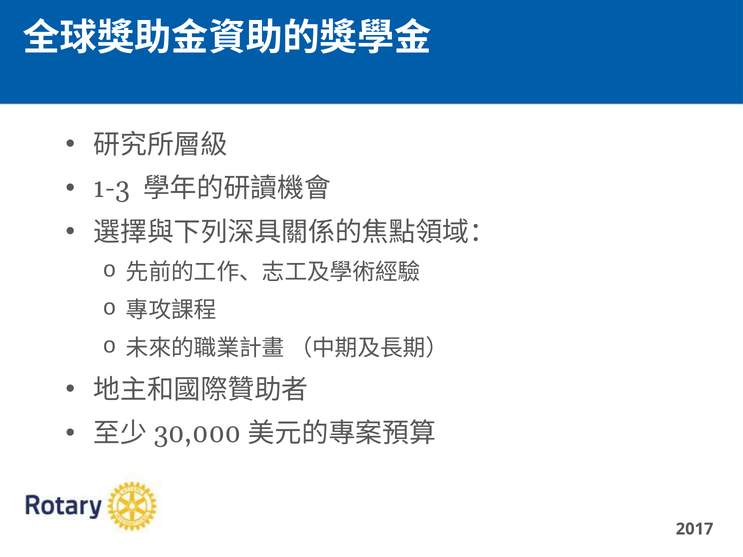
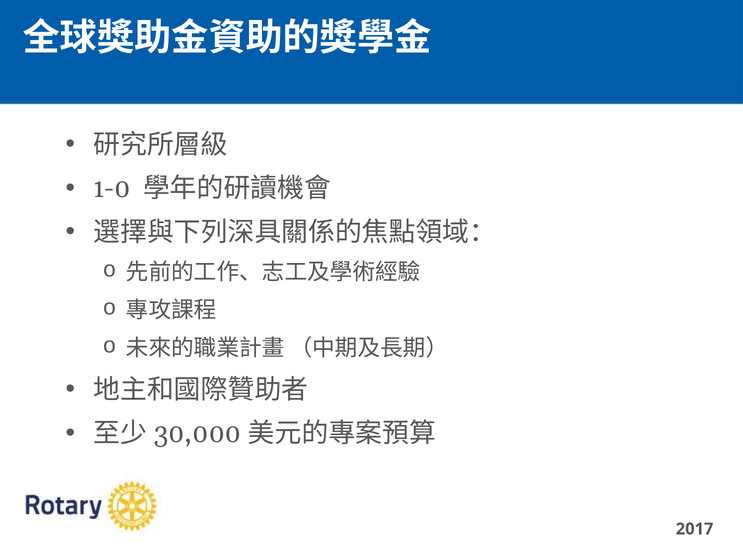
1-3: 1-3 -> 1-0 (112, 189)
